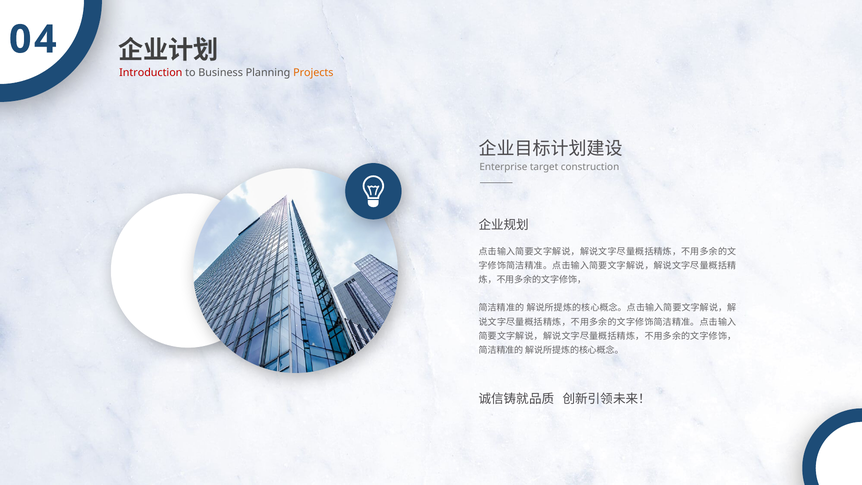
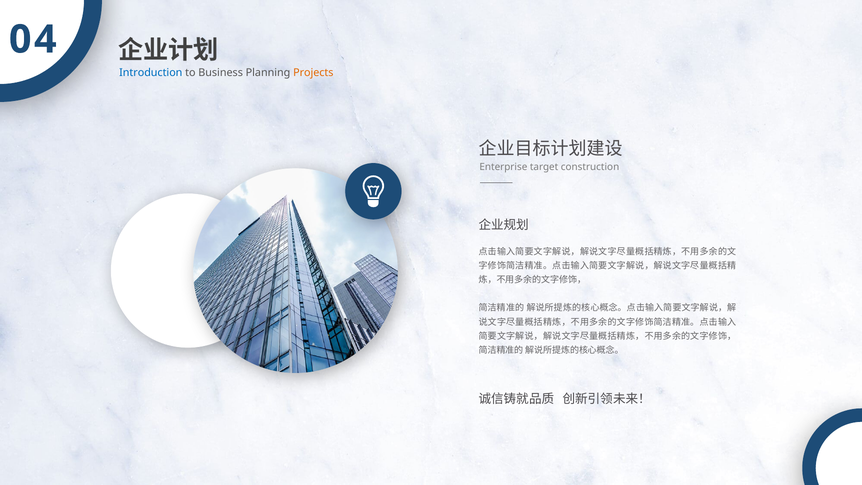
Introduction colour: red -> blue (151, 73)
